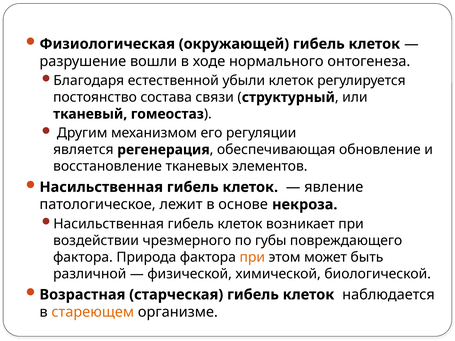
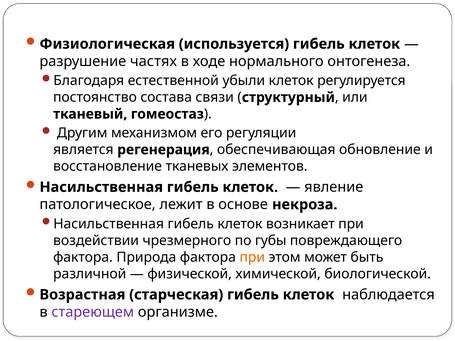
окружающей: окружающей -> используется (234, 44)
вошли: вошли -> частях (153, 61)
стареющем colour: orange -> purple (93, 312)
